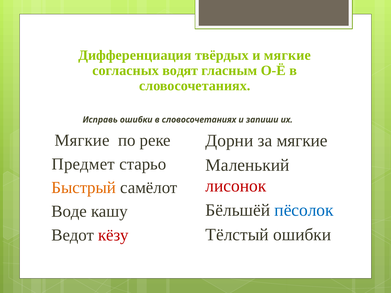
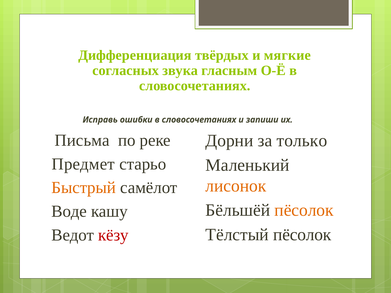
водят: водят -> звука (180, 71)
Мягкие: Мягкие -> Письма (82, 140)
за мягкие: мягкие -> только (302, 141)
лисонок colour: red -> orange (236, 186)
пёсолок colour: blue -> orange (304, 210)
Тёлстый ошибки: ошибки -> пёсолок (302, 235)
